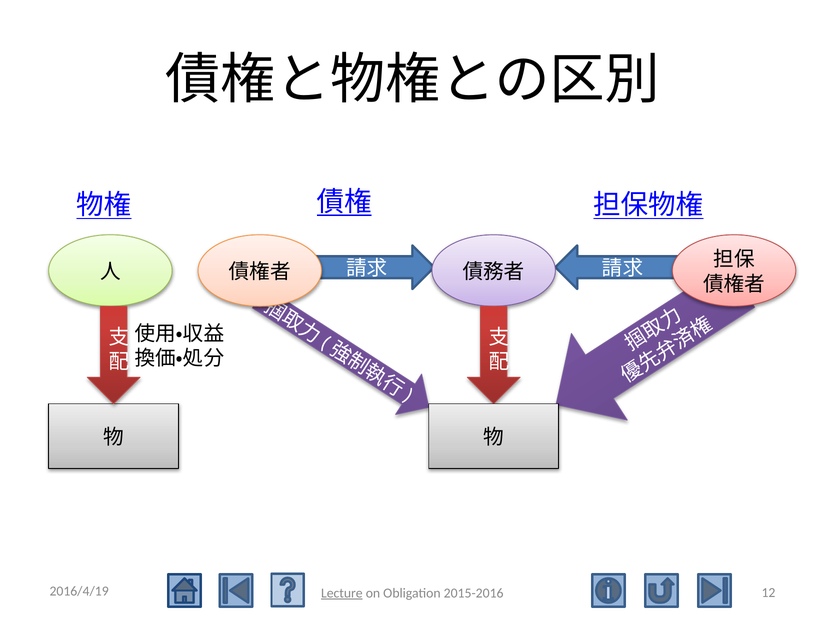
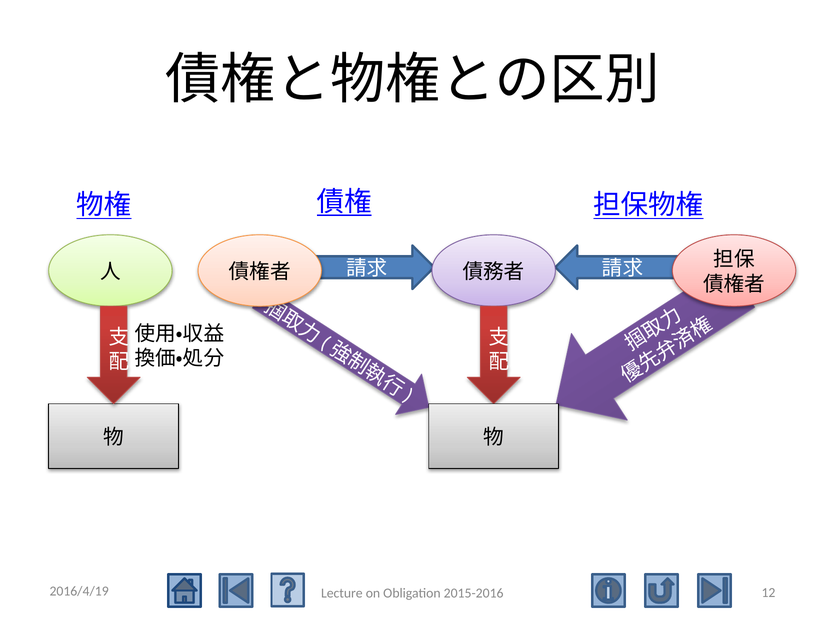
Lecture underline: present -> none (342, 593)
